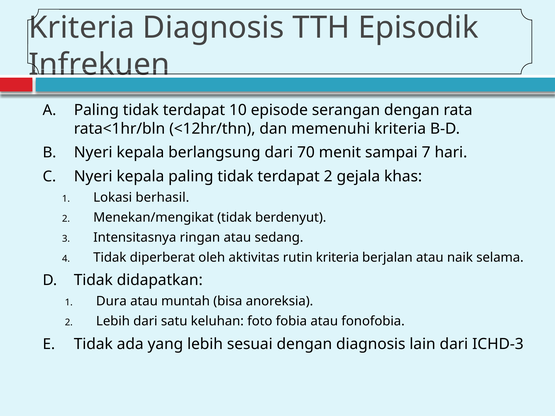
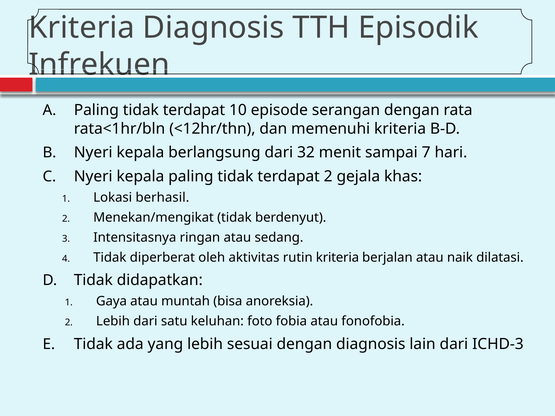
70: 70 -> 32 (306, 153)
selama: selama -> dilatasi (500, 258)
Dura: Dura -> Gaya (111, 301)
